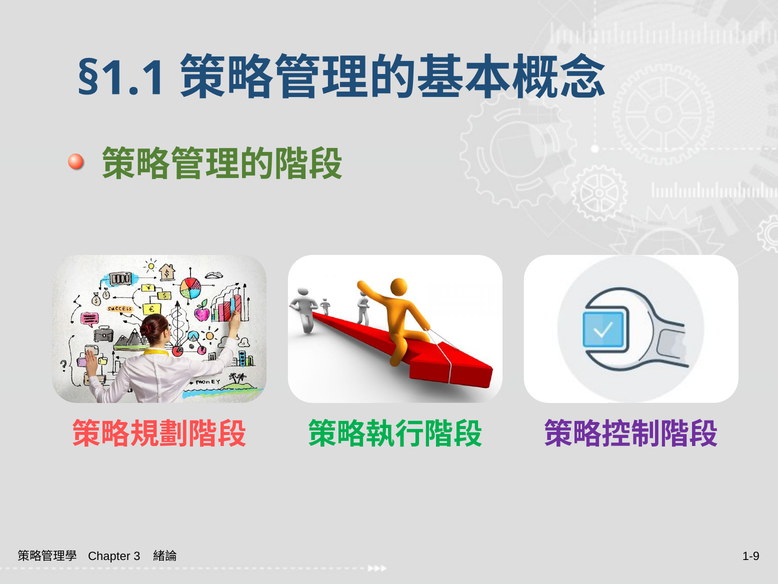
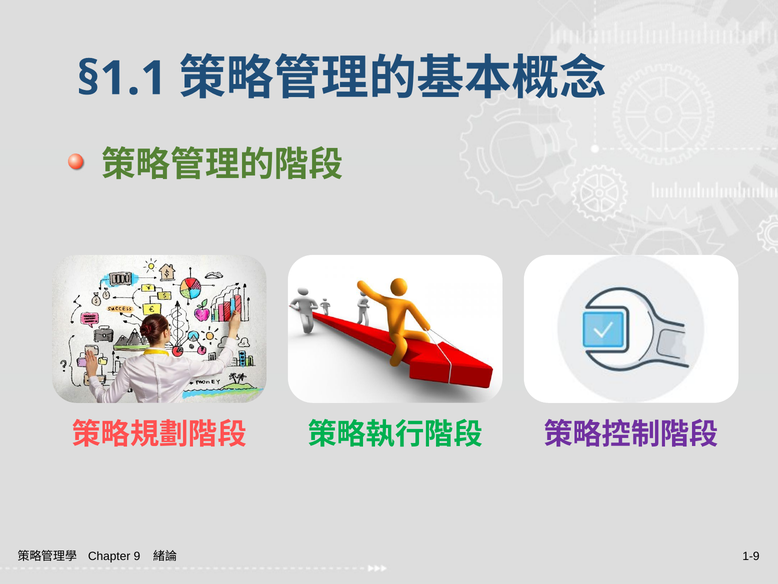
3: 3 -> 9 (137, 556)
